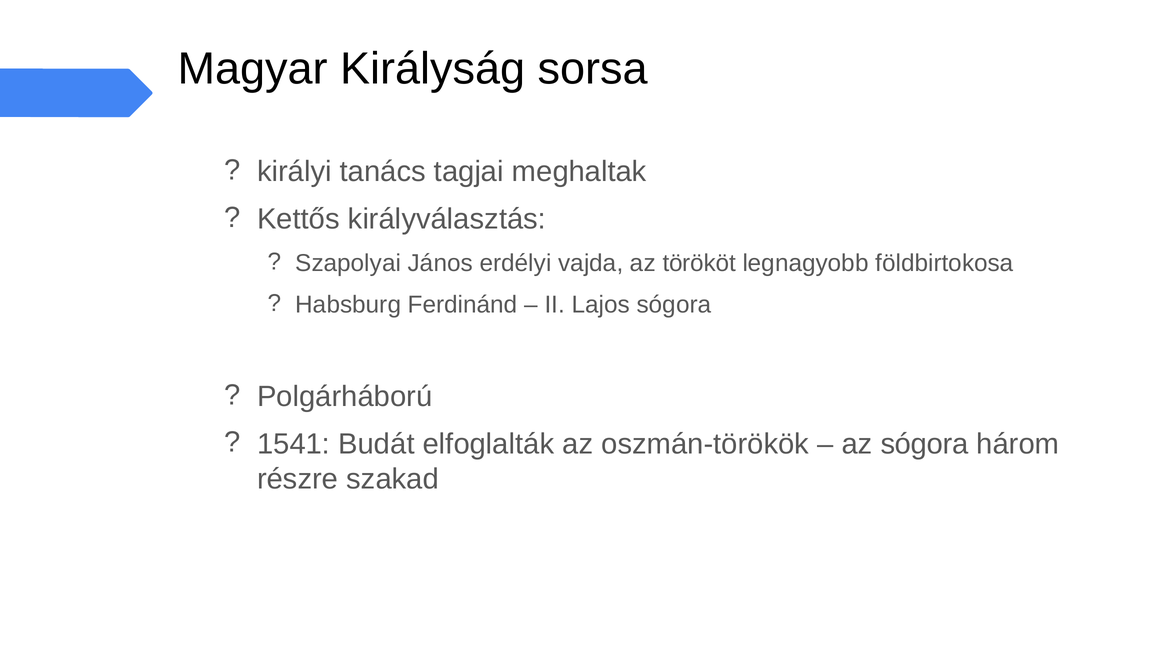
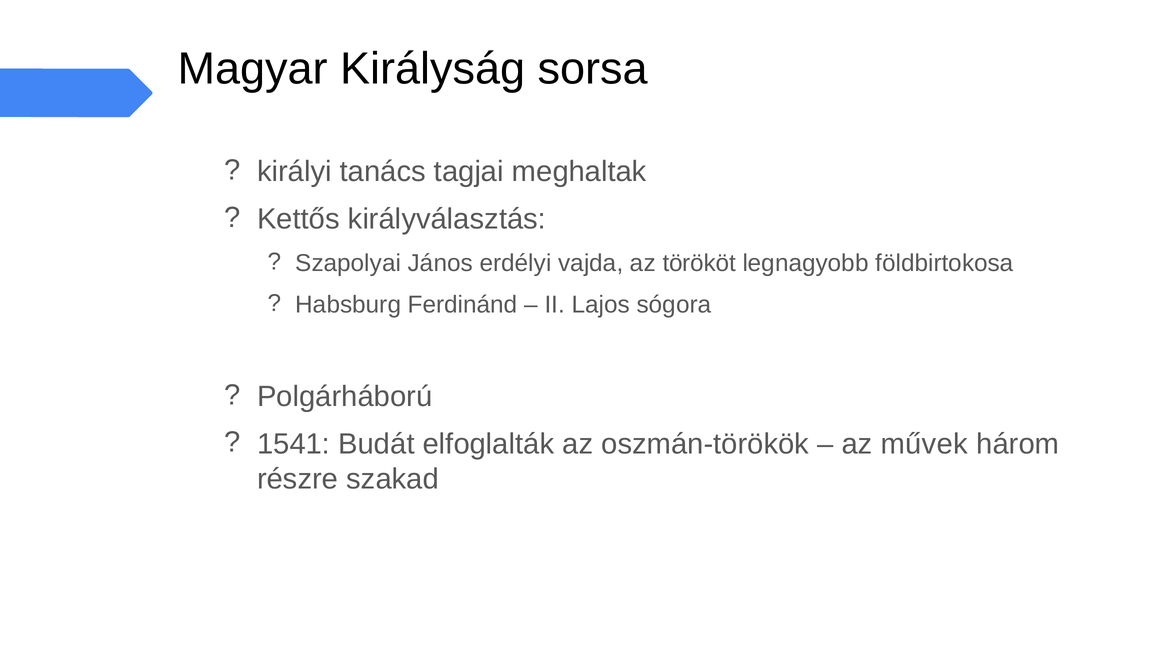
az sógora: sógora -> művek (924, 444)
